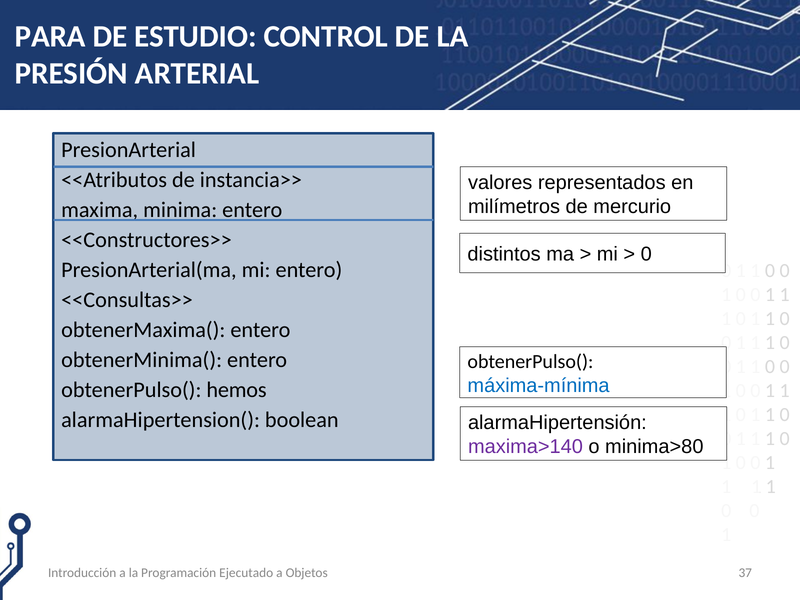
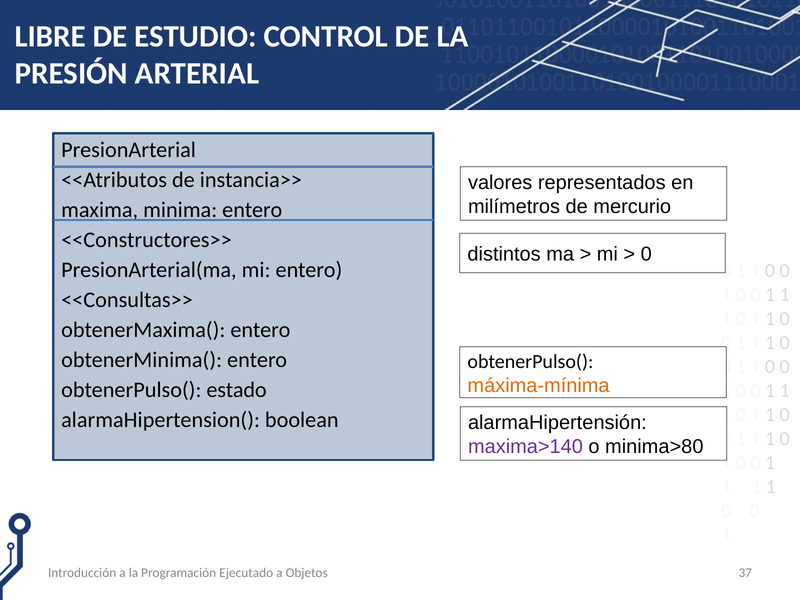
PARA: PARA -> LIBRE (50, 36)
máxima-mínima colour: blue -> orange (539, 385)
hemos: hemos -> estado (237, 390)
